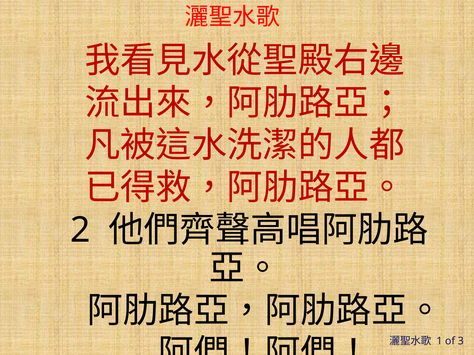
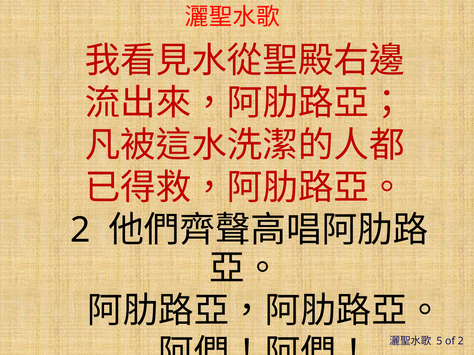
1: 1 -> 5 (439, 341)
of 3: 3 -> 2 (461, 341)
